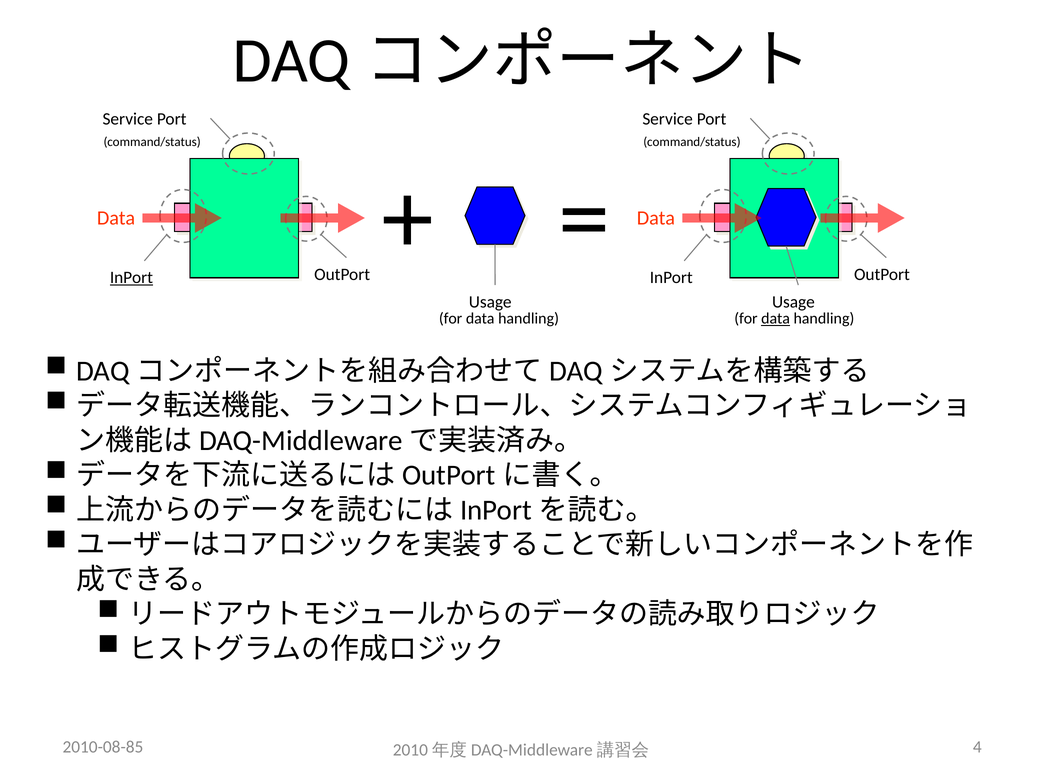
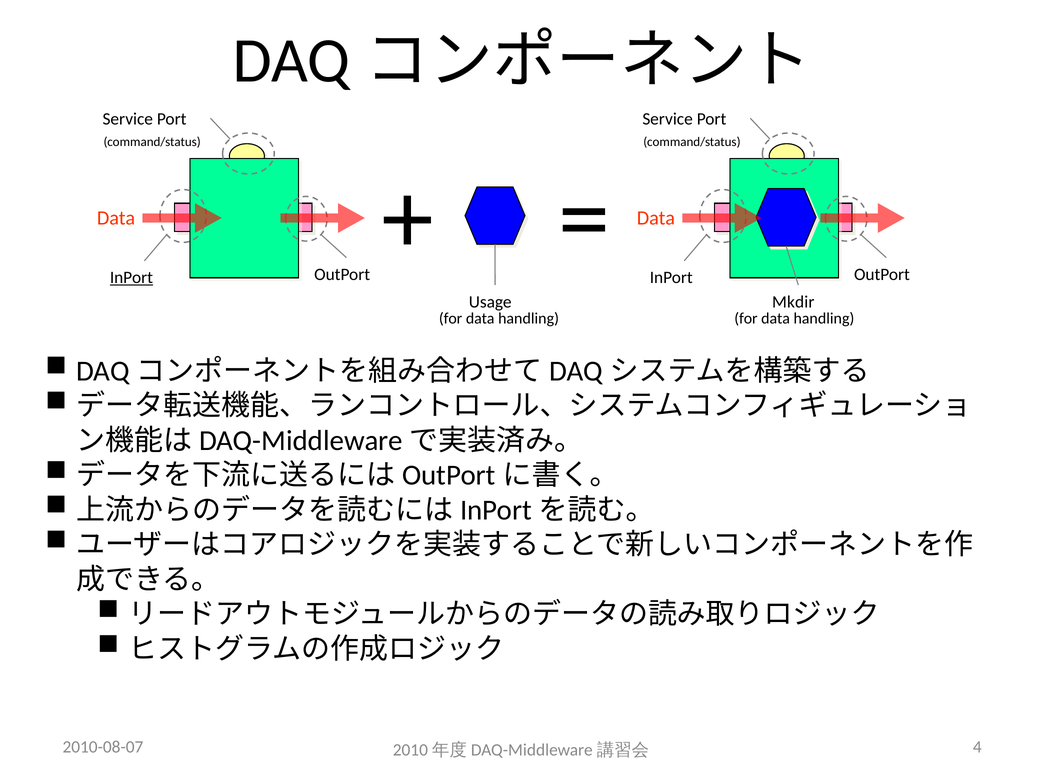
Usage: Usage -> Mkdir (793, 302)
data underline: present -> none (776, 318)
2010-08-85: 2010-08-85 -> 2010-08-07 (103, 746)
